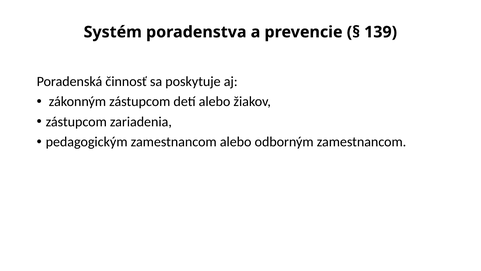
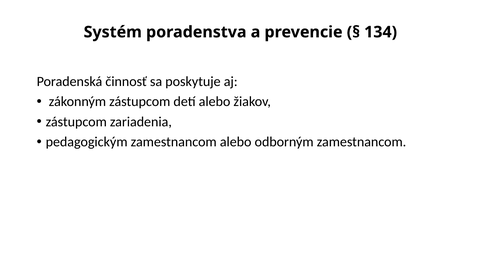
139: 139 -> 134 (381, 32)
